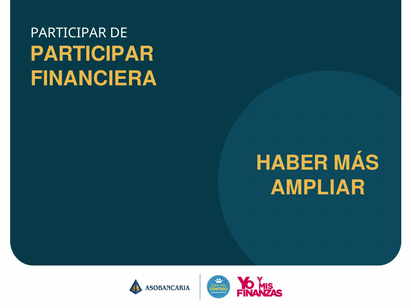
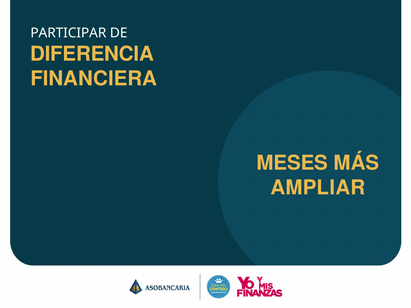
PARTICIPAR: PARTICIPAR -> DIFERENCIA (92, 54)
HABER: HABER -> MESES (292, 163)
